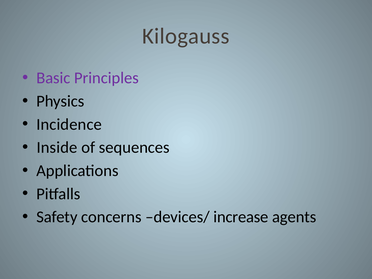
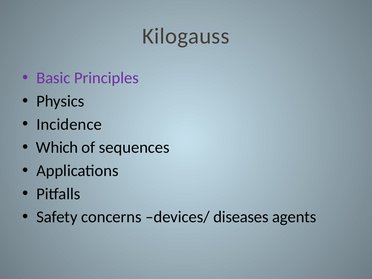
Inside: Inside -> Which (57, 148)
increase: increase -> diseases (241, 217)
